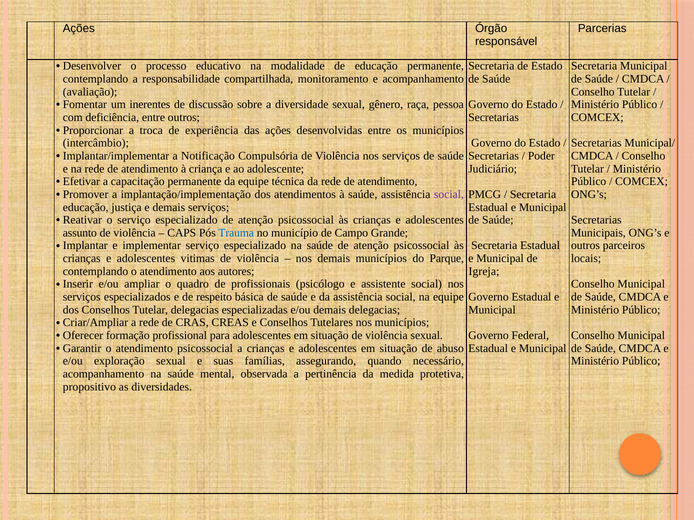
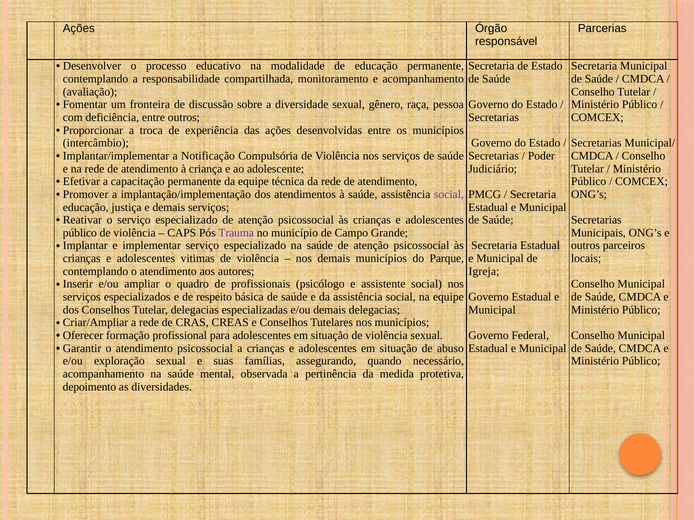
inerentes: inerentes -> fronteira (150, 105)
assunto: assunto -> público (80, 233)
Trauma colour: blue -> purple (236, 233)
propositivo: propositivo -> depoimento (89, 387)
